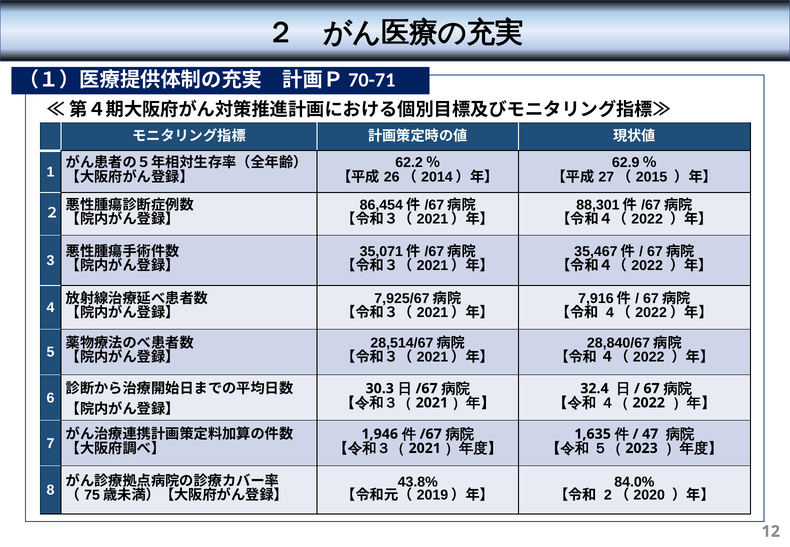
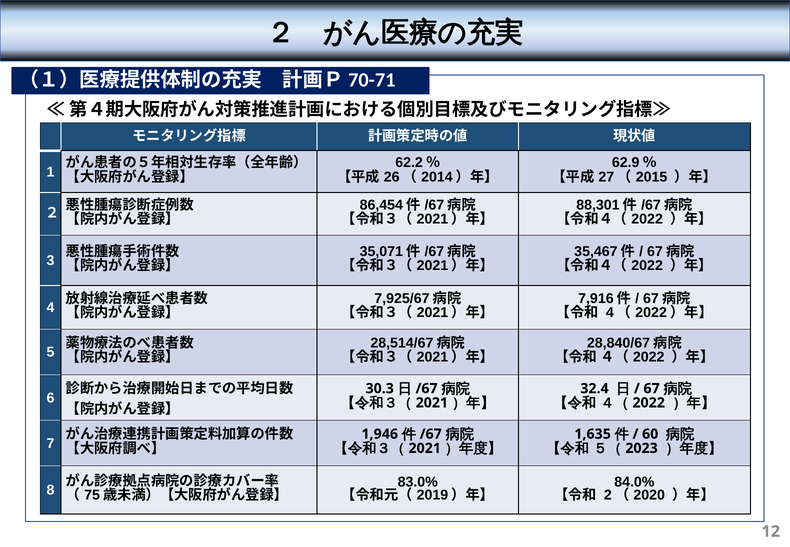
47: 47 -> 60 (650, 434)
43.8%: 43.8% -> 83.0% (418, 482)
